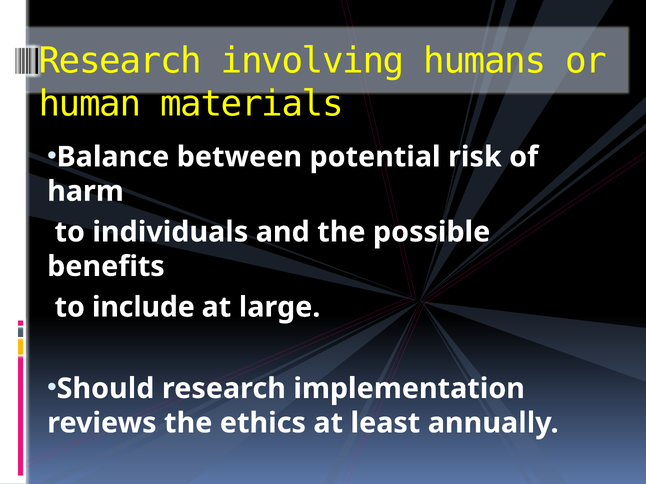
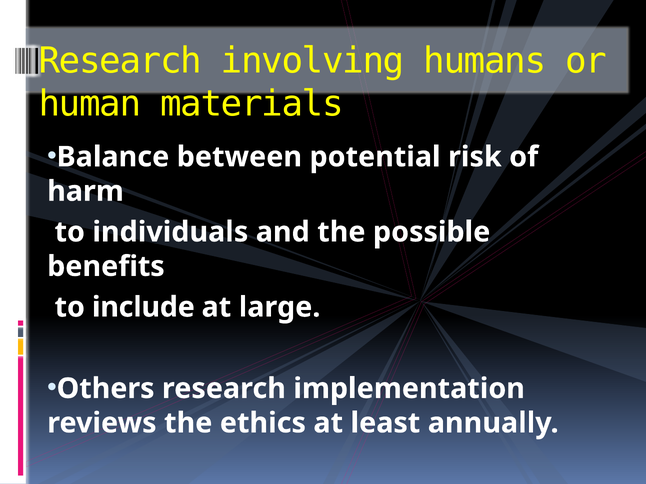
Should: Should -> Others (106, 389)
